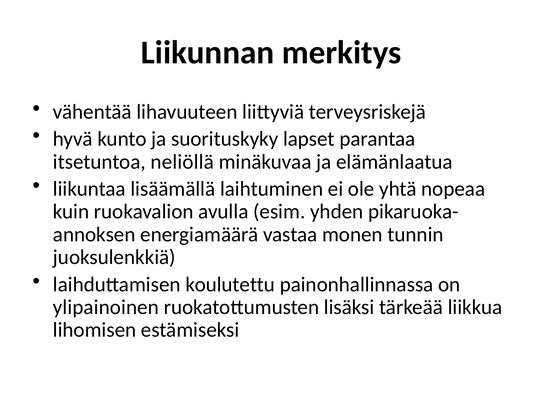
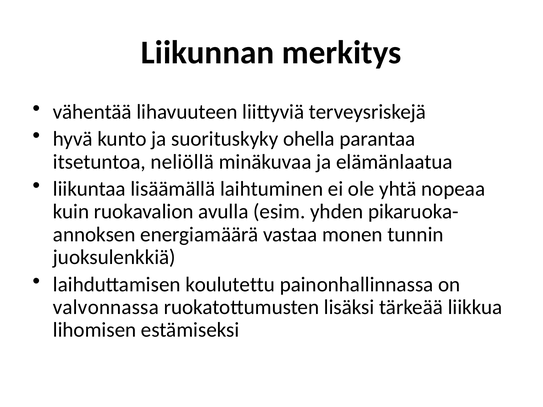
lapset: lapset -> ohella (309, 139)
ylipainoinen: ylipainoinen -> valvonnassa (106, 307)
